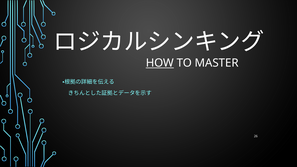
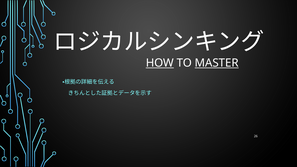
MASTER underline: none -> present (217, 63)
